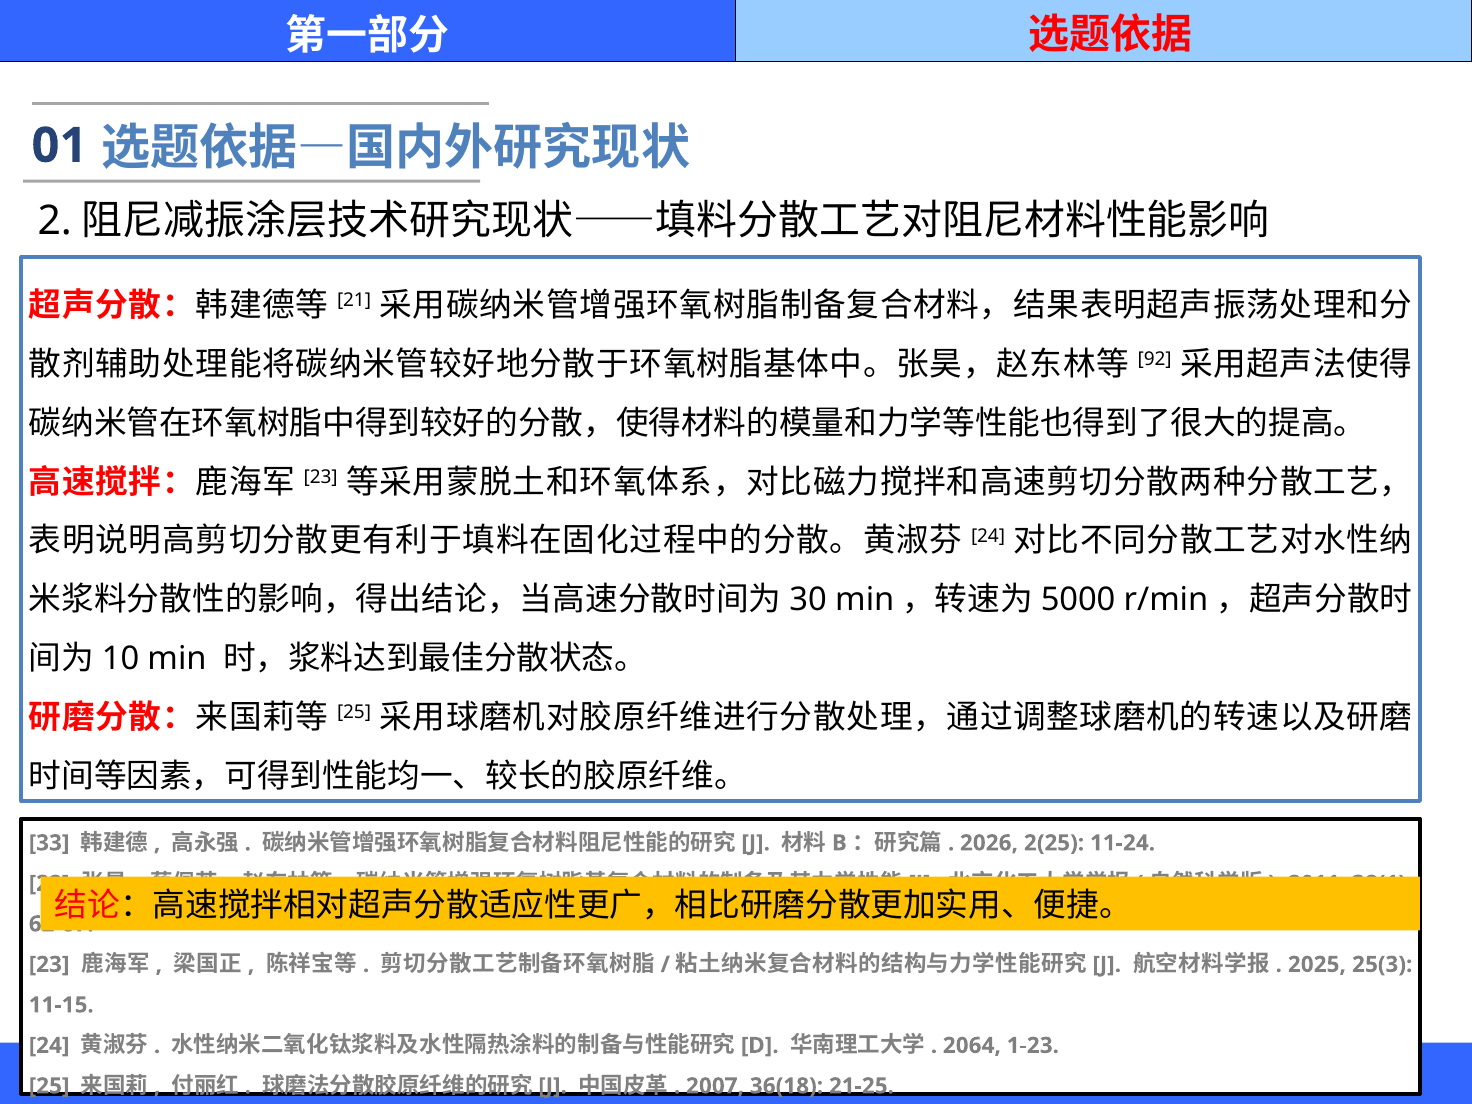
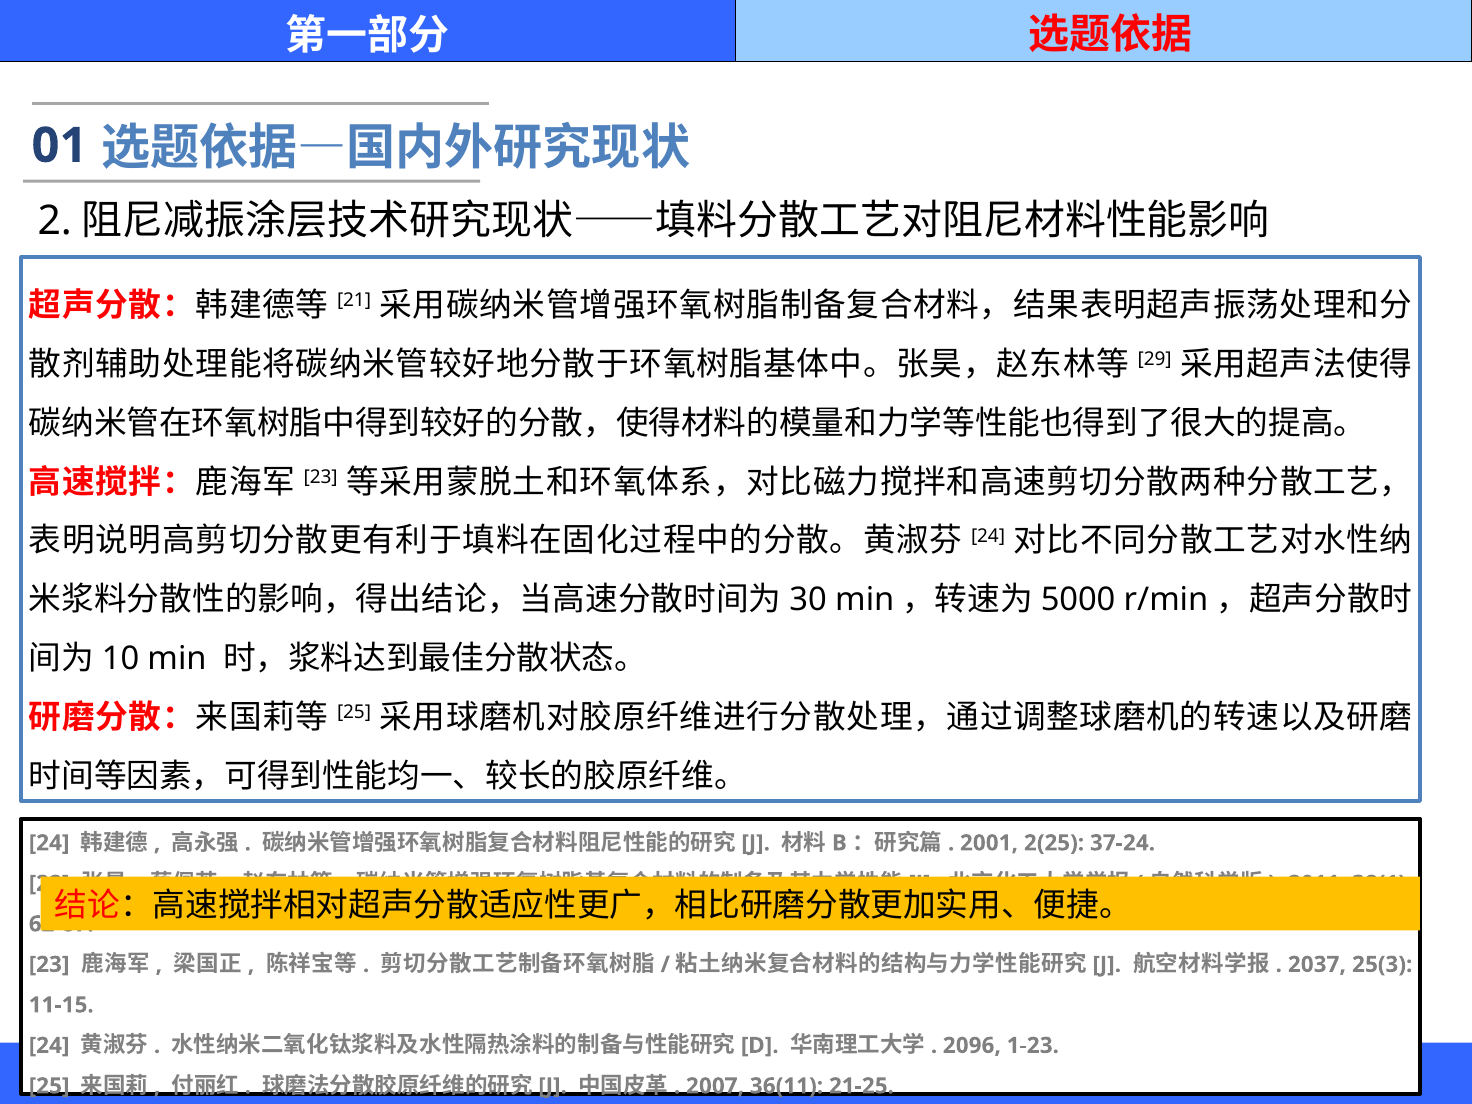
92: 92 -> 29 (1155, 359)
33: 33 -> 24 (49, 843)
2026: 2026 -> 2001 (989, 843)
11-24: 11-24 -> 37-24 (1123, 843)
2025: 2025 -> 2037 (1317, 965)
2064: 2064 -> 2096 (972, 1046)
36(18: 36(18 -> 36(11 (786, 1086)
